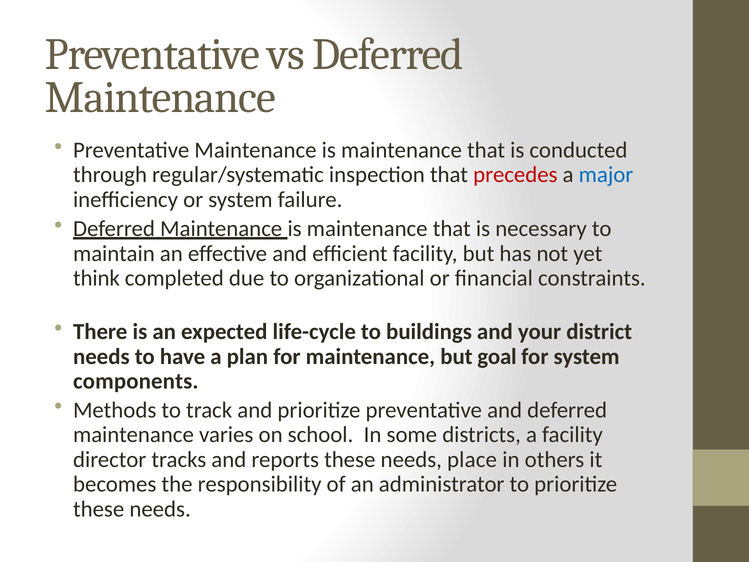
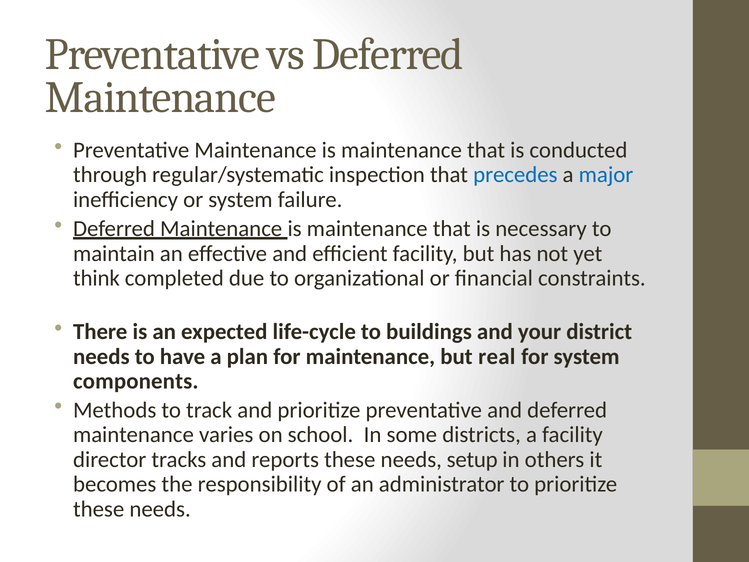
precedes colour: red -> blue (515, 175)
goal: goal -> real (497, 356)
place: place -> setup (472, 459)
